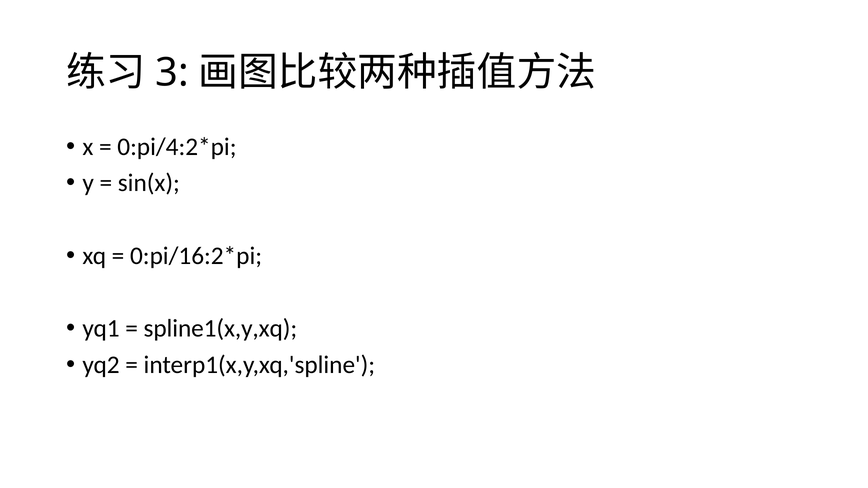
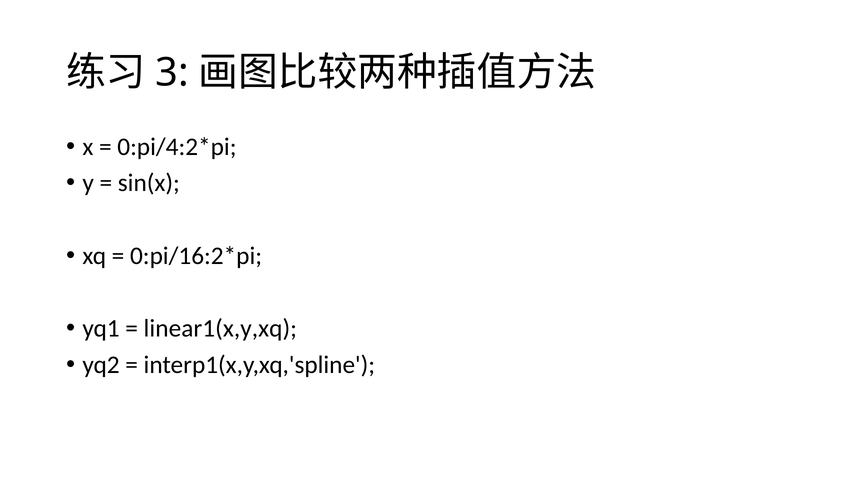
spline1(x,y,xq: spline1(x,y,xq -> linear1(x,y,xq (220, 329)
